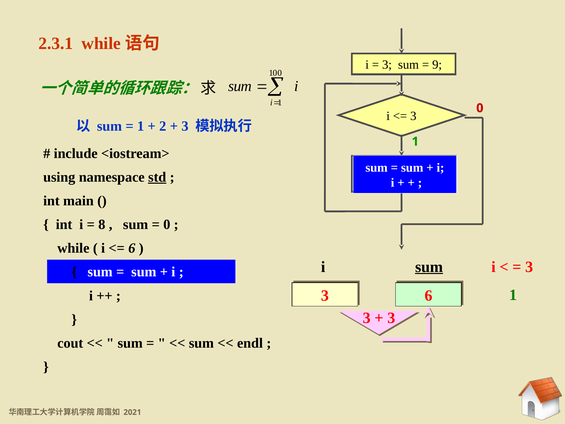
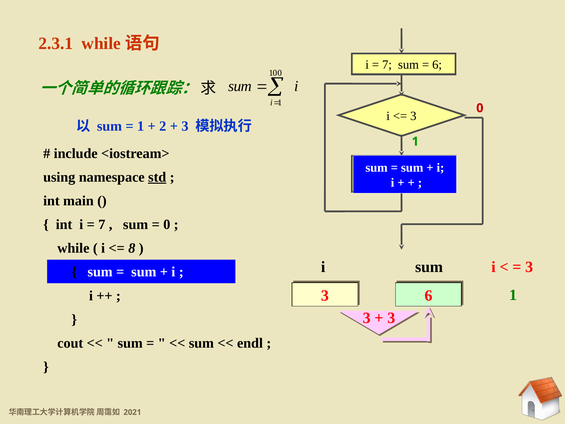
3: 3 -> 7 (387, 65)
9: 9 -> 6 (437, 65)
8: 8 -> 7 (102, 224)
6: 6 -> 8 (132, 248)
sum underline: present -> none (429, 267)
